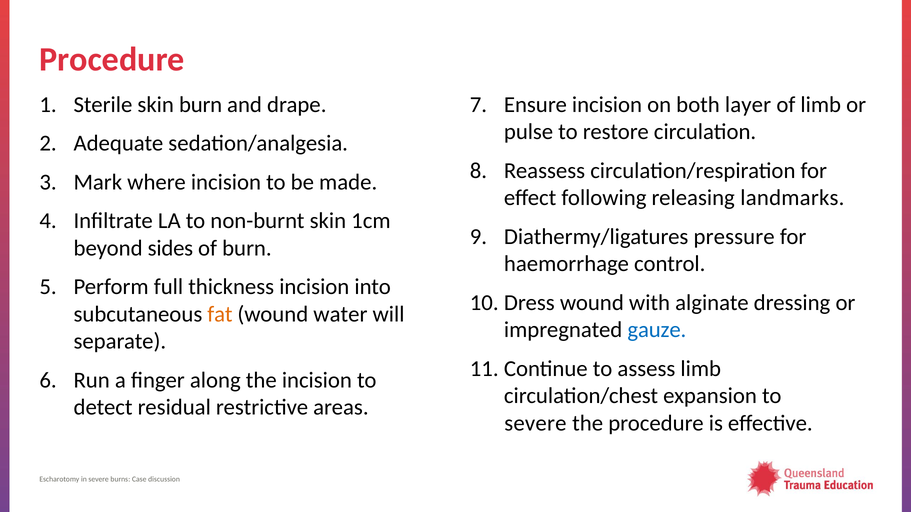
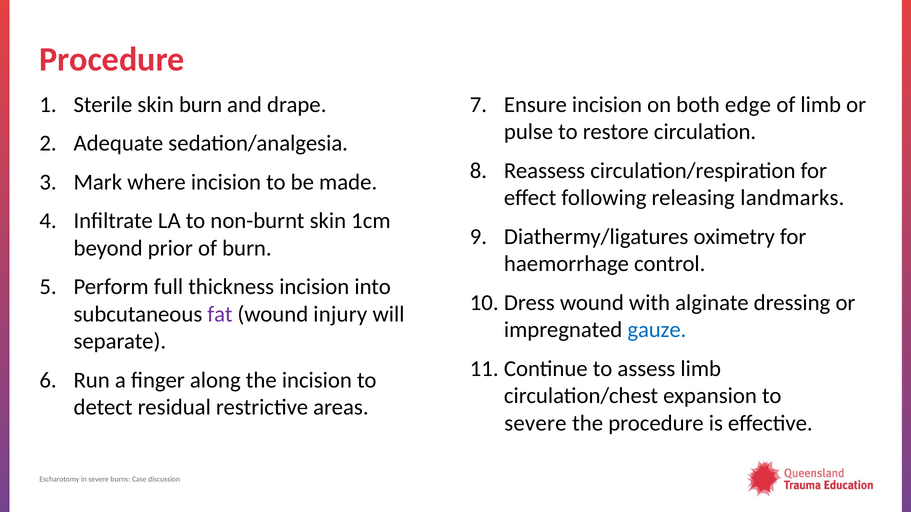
layer: layer -> edge (748, 105)
pressure: pressure -> oximetry (734, 237)
sides: sides -> prior (170, 248)
fat colour: orange -> purple (220, 314)
water: water -> injury (340, 314)
